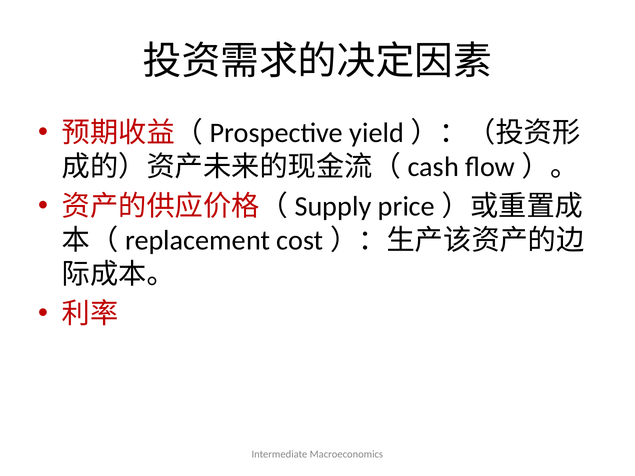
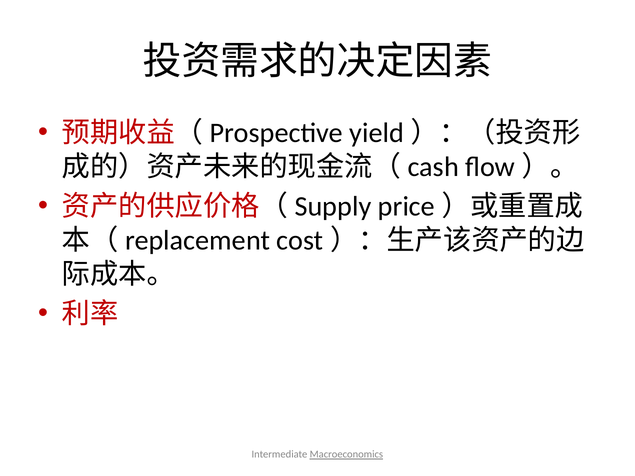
Macroeconomics underline: none -> present (346, 455)
